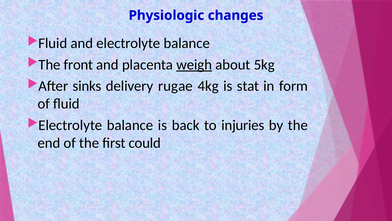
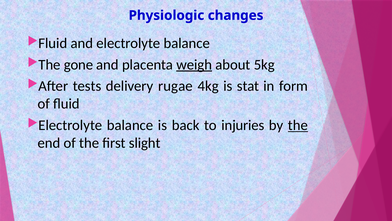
front: front -> gone (78, 65)
sinks: sinks -> tests (87, 86)
the underline: none -> present (298, 125)
could: could -> slight (145, 143)
